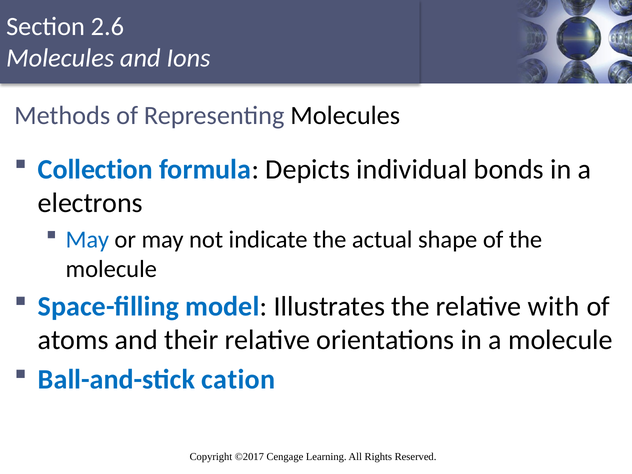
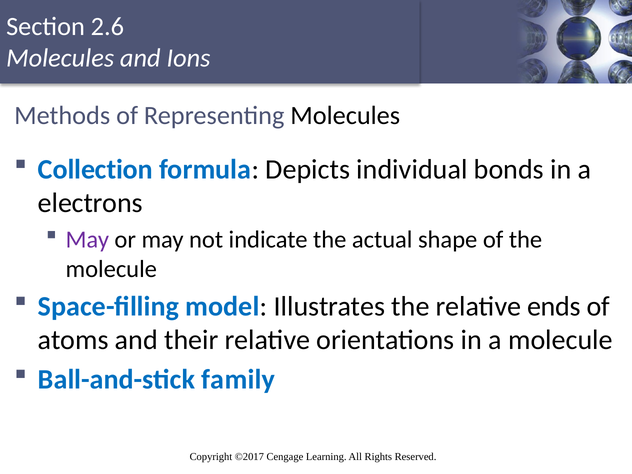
May colour: blue -> purple (87, 239)
with: with -> ends (554, 306)
cation: cation -> family (238, 380)
